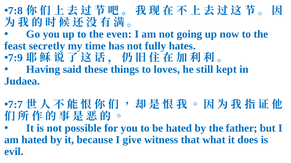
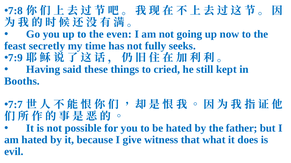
hates: hates -> seeks (182, 46)
loves: loves -> cried (167, 70)
Judaea: Judaea -> Booths (22, 81)
